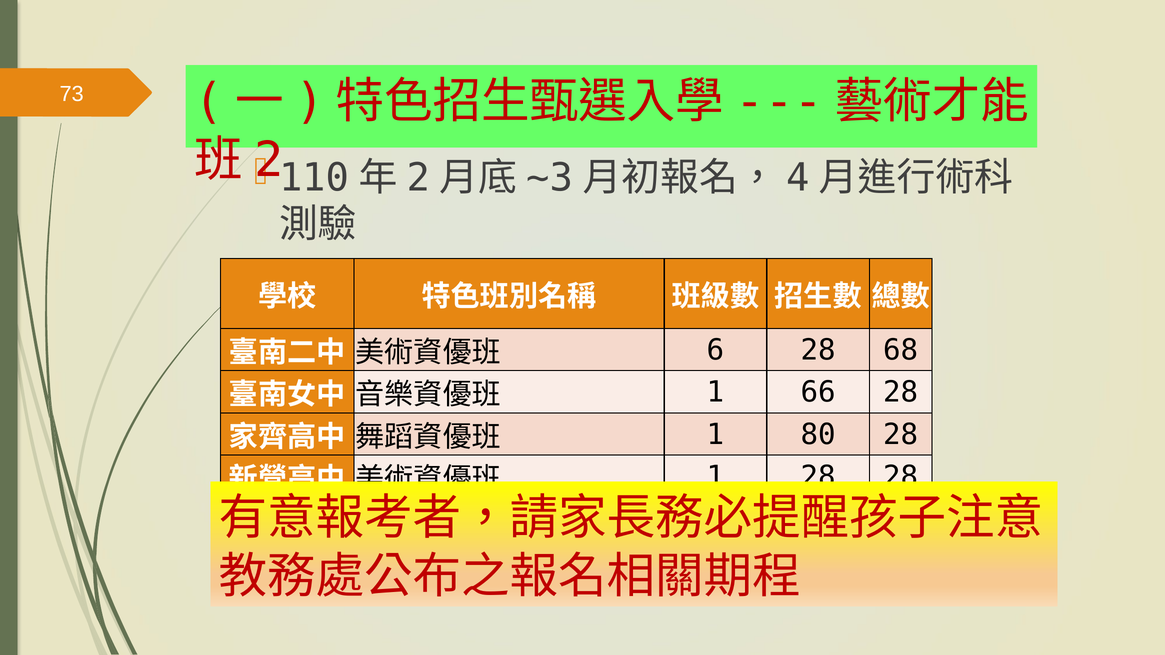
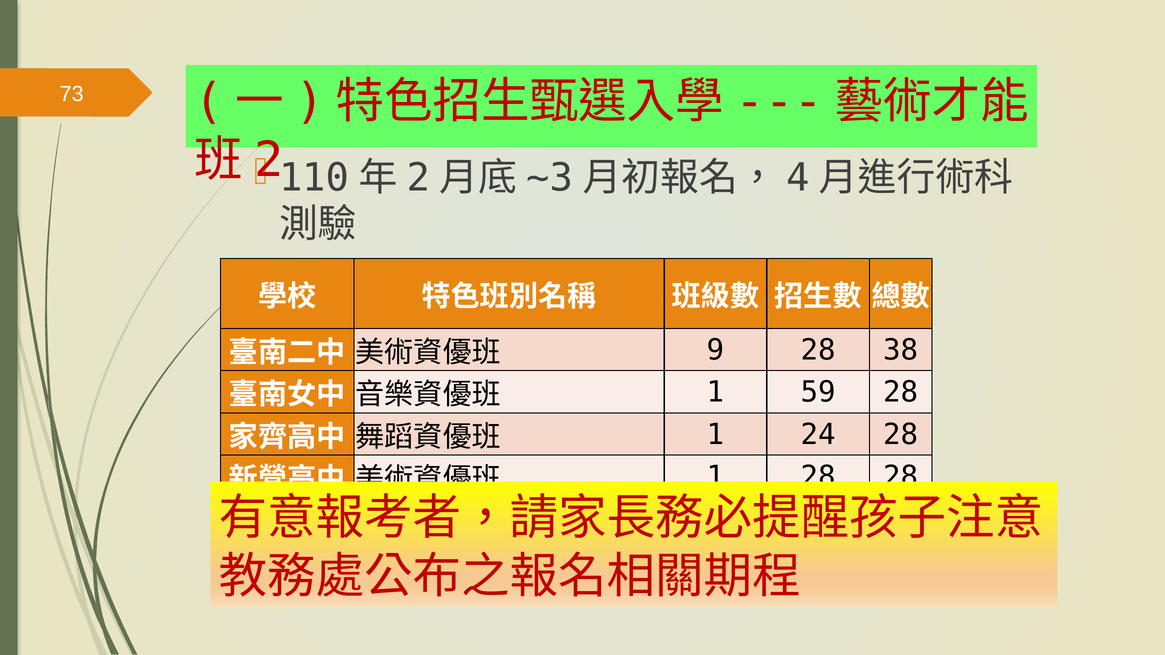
6: 6 -> 9 (716, 350)
68: 68 -> 38 (901, 350)
66: 66 -> 59 (818, 392)
80: 80 -> 24 (818, 435)
